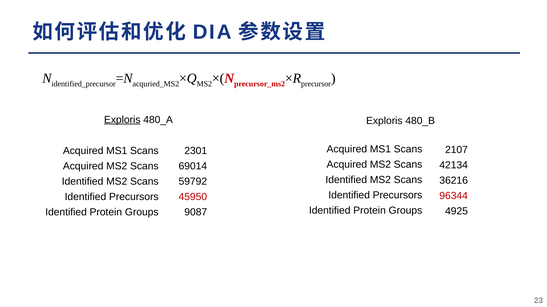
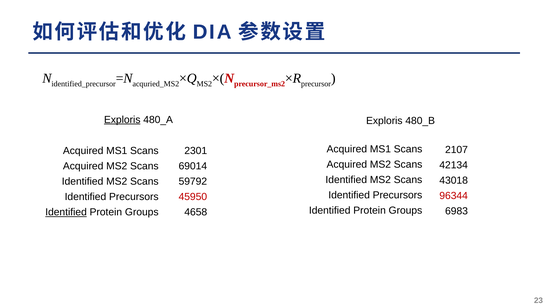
36216: 36216 -> 43018 (454, 181)
4925: 4925 -> 6983 (457, 212)
Identified underline: none -> present (66, 213)
9087: 9087 -> 4658 (196, 213)
